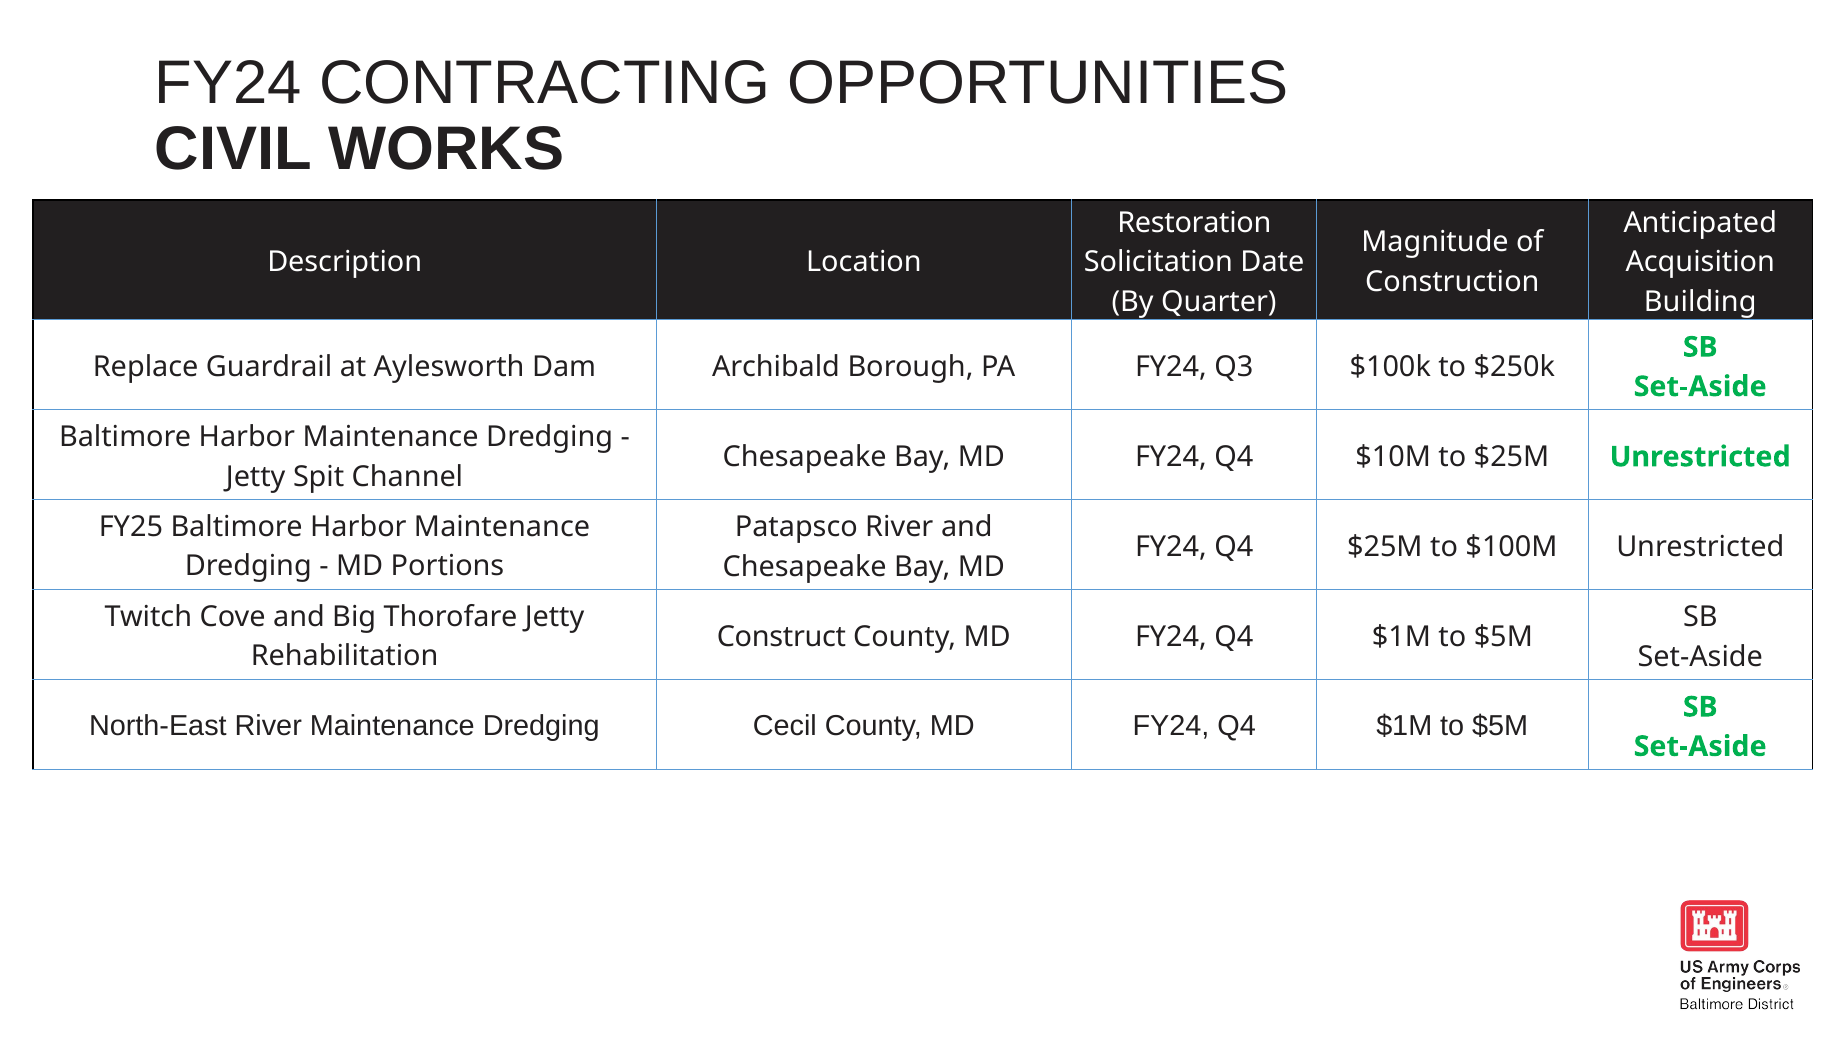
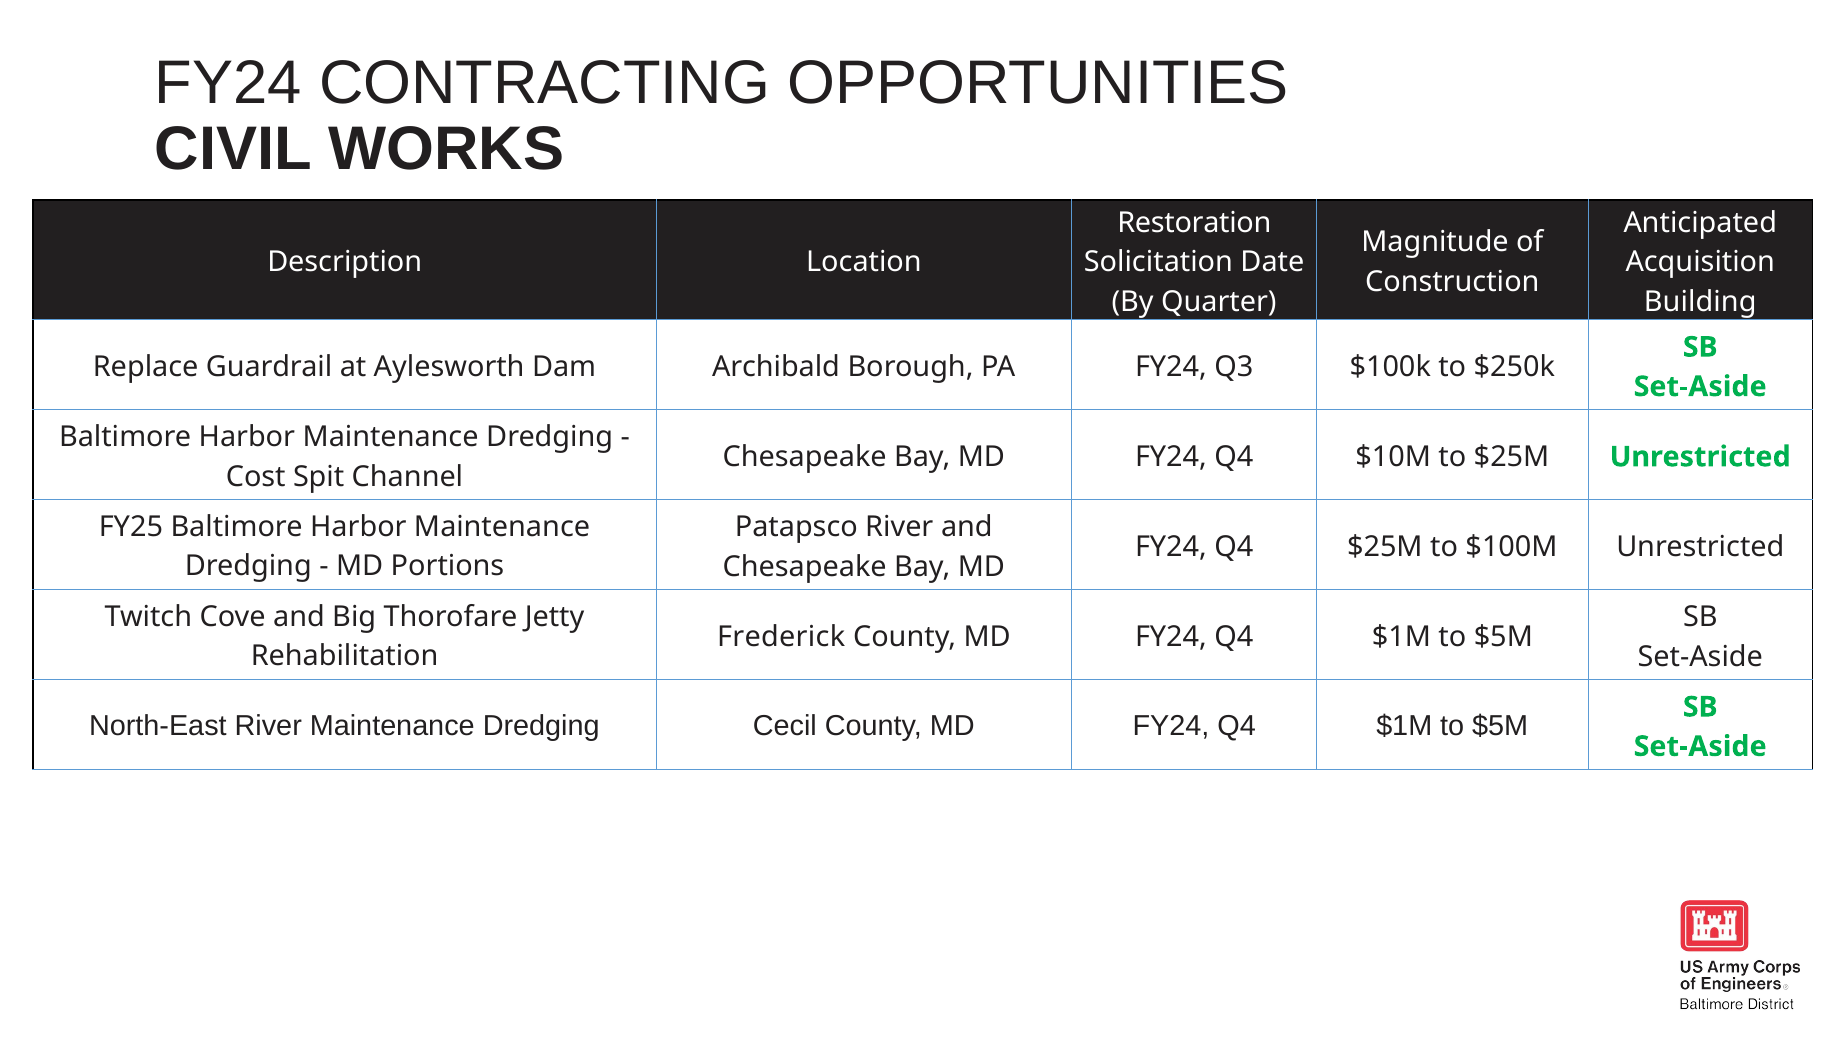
Jetty: Jetty -> Cost (256, 477)
Construct: Construct -> Frederick (781, 637)
